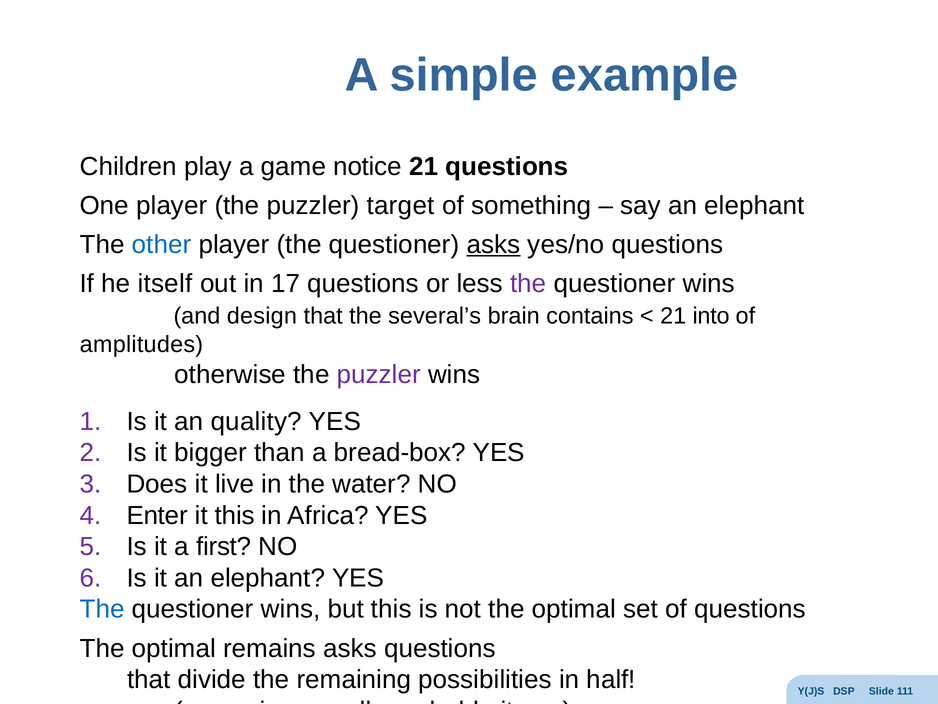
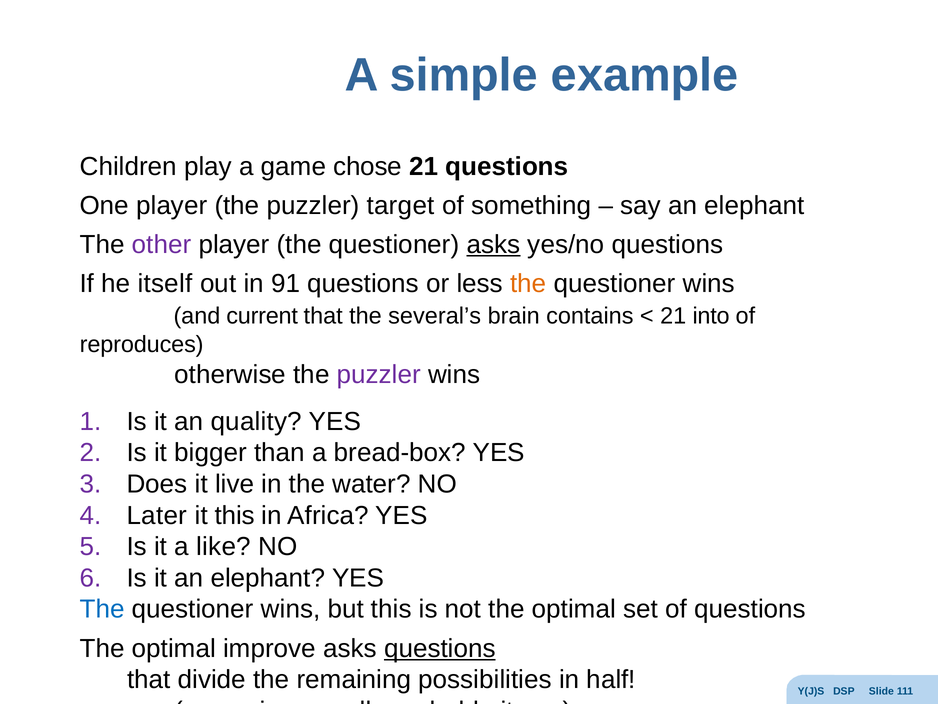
notice: notice -> chose (368, 166)
other colour: blue -> purple (162, 245)
17: 17 -> 91 (286, 284)
the colour: purple -> orange (528, 284)
design: design -> current (262, 316)
amplitudes: amplitudes -> reproduces (142, 344)
Enter: Enter -> Later (157, 515)
first: first -> like (224, 546)
remains: remains -> improve (269, 648)
questions underline: none -> present (440, 648)
